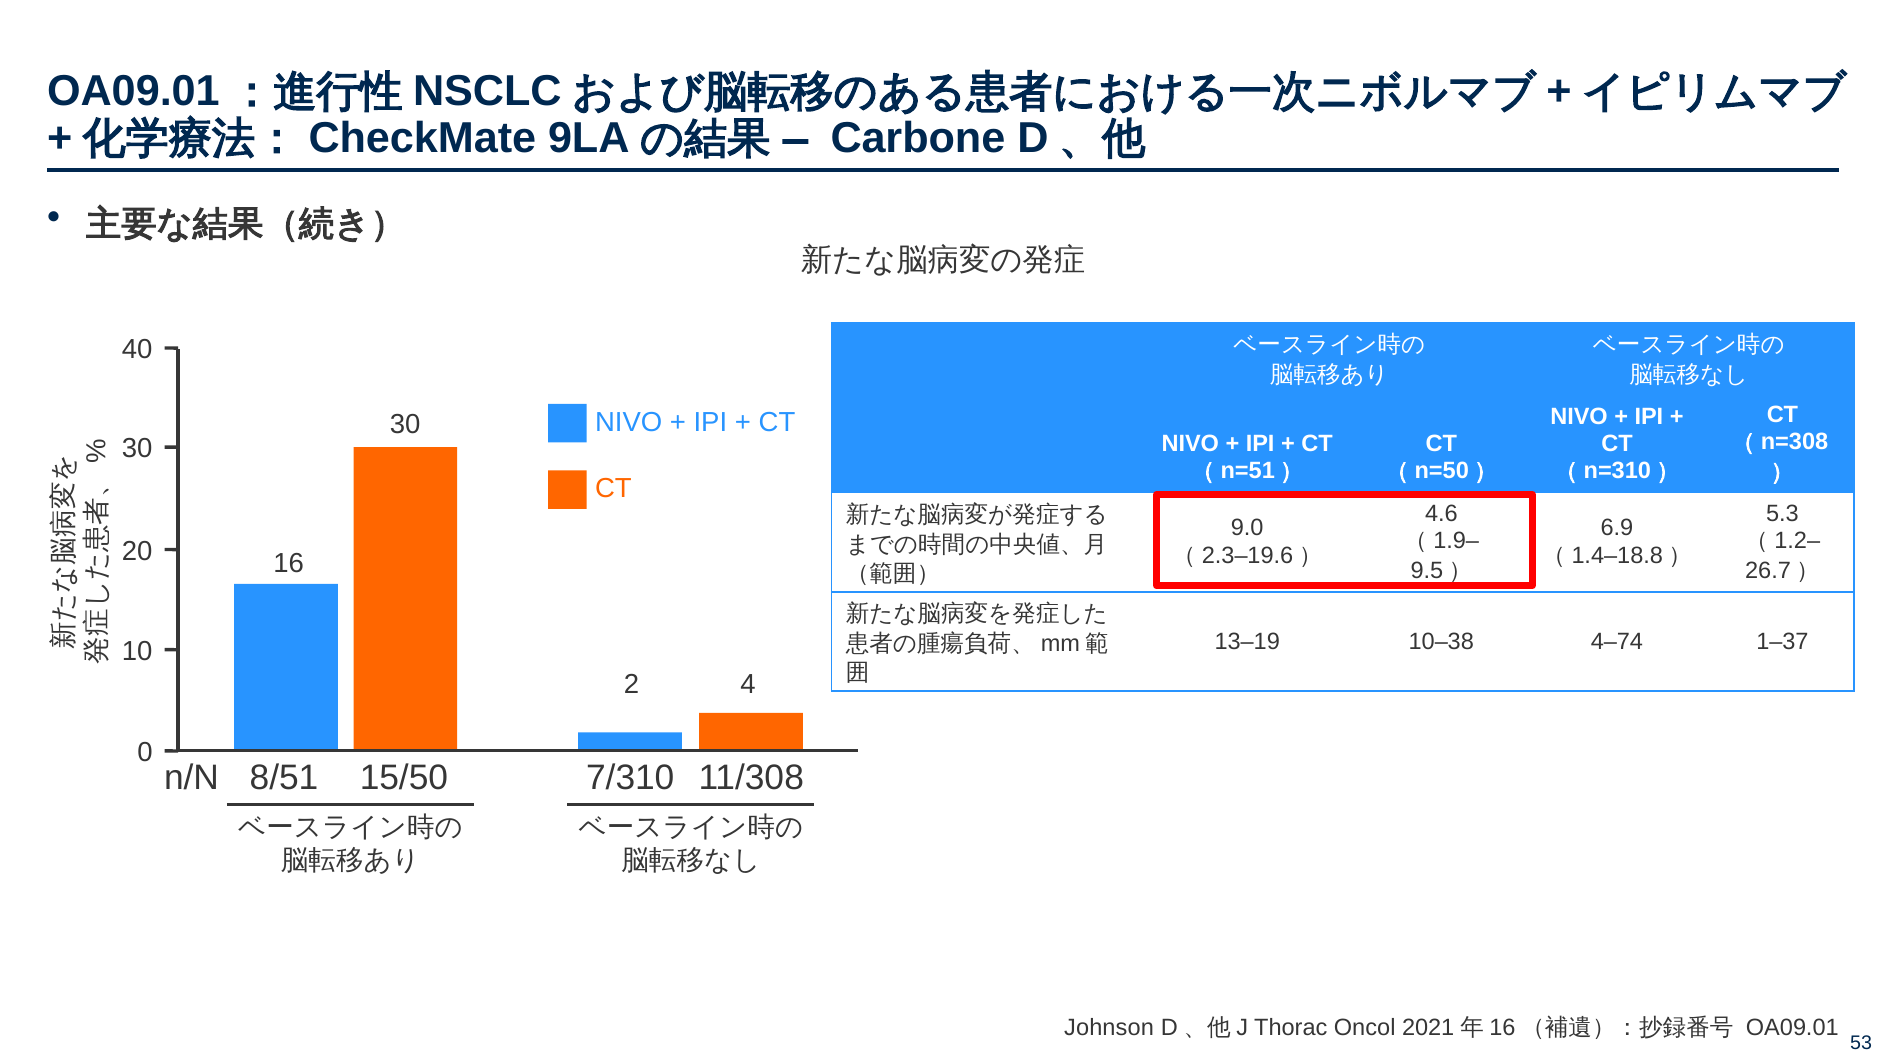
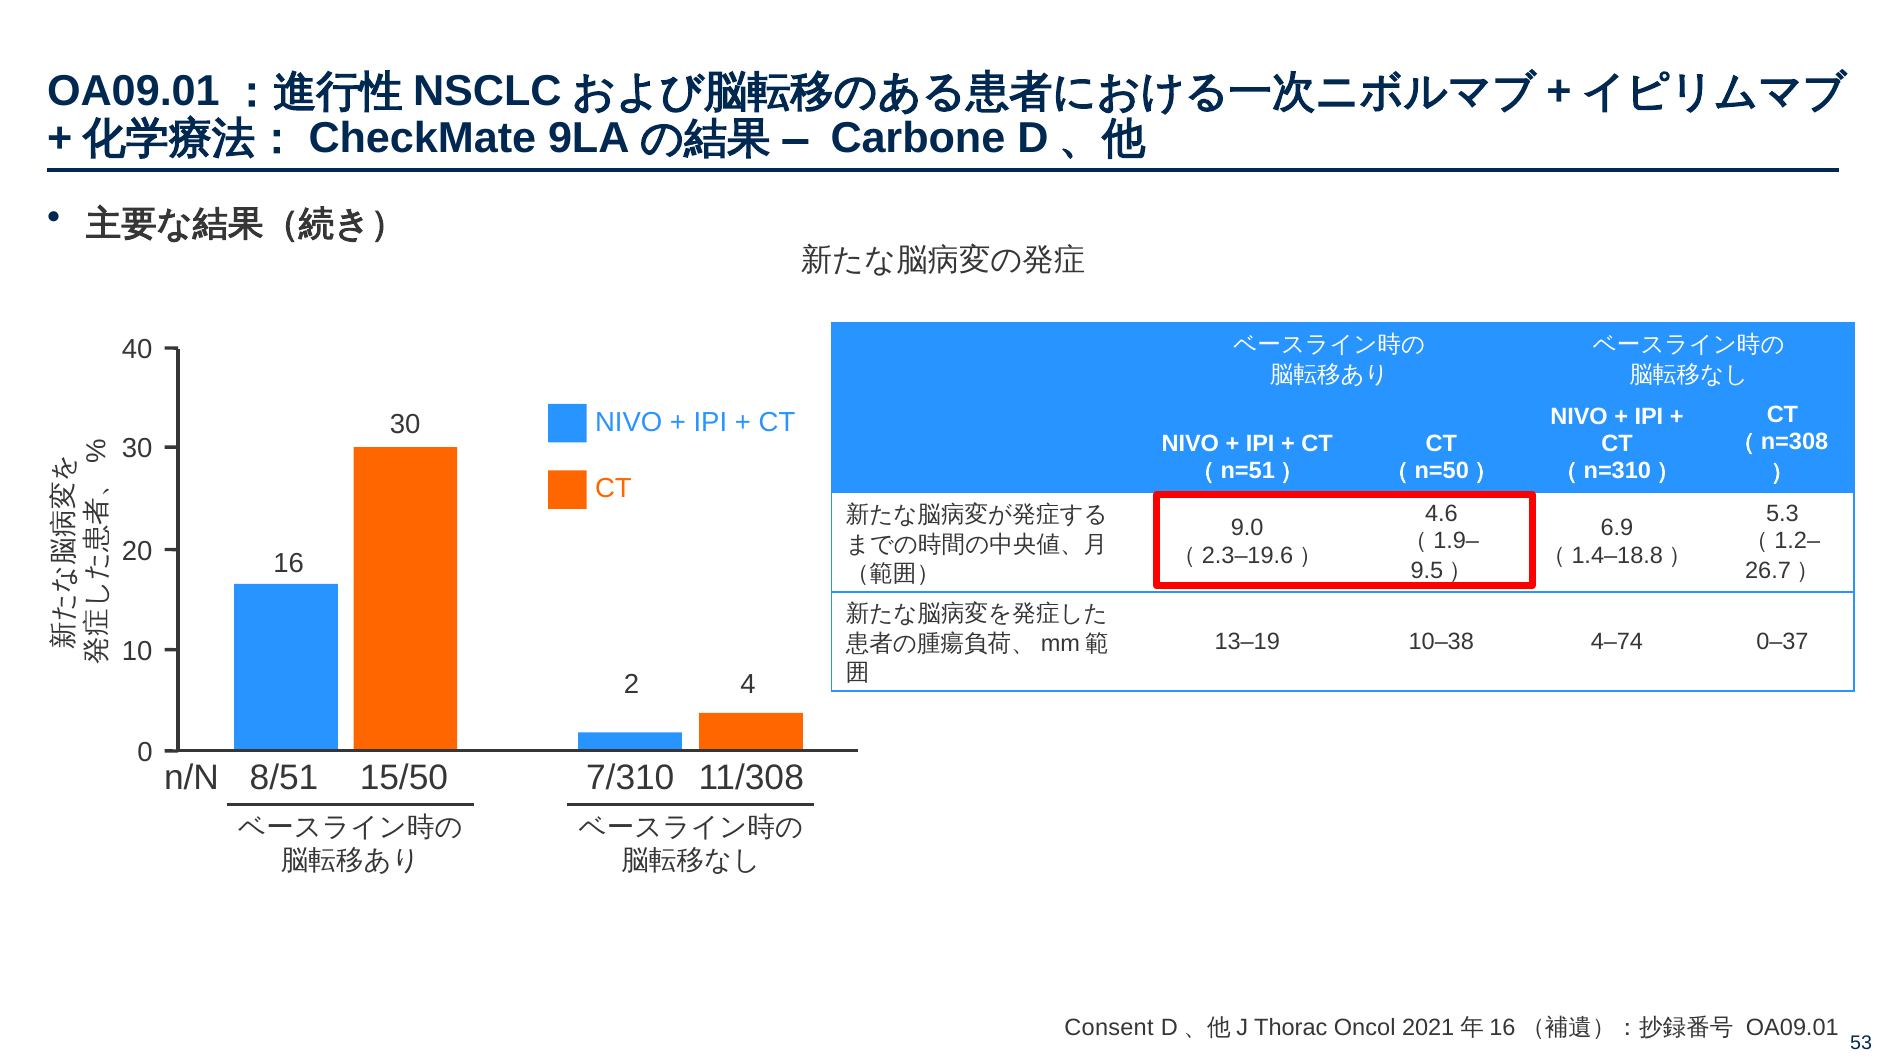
1–37: 1–37 -> 0–37 (1782, 642)
Johnson: Johnson -> Consent (1109, 1027)
